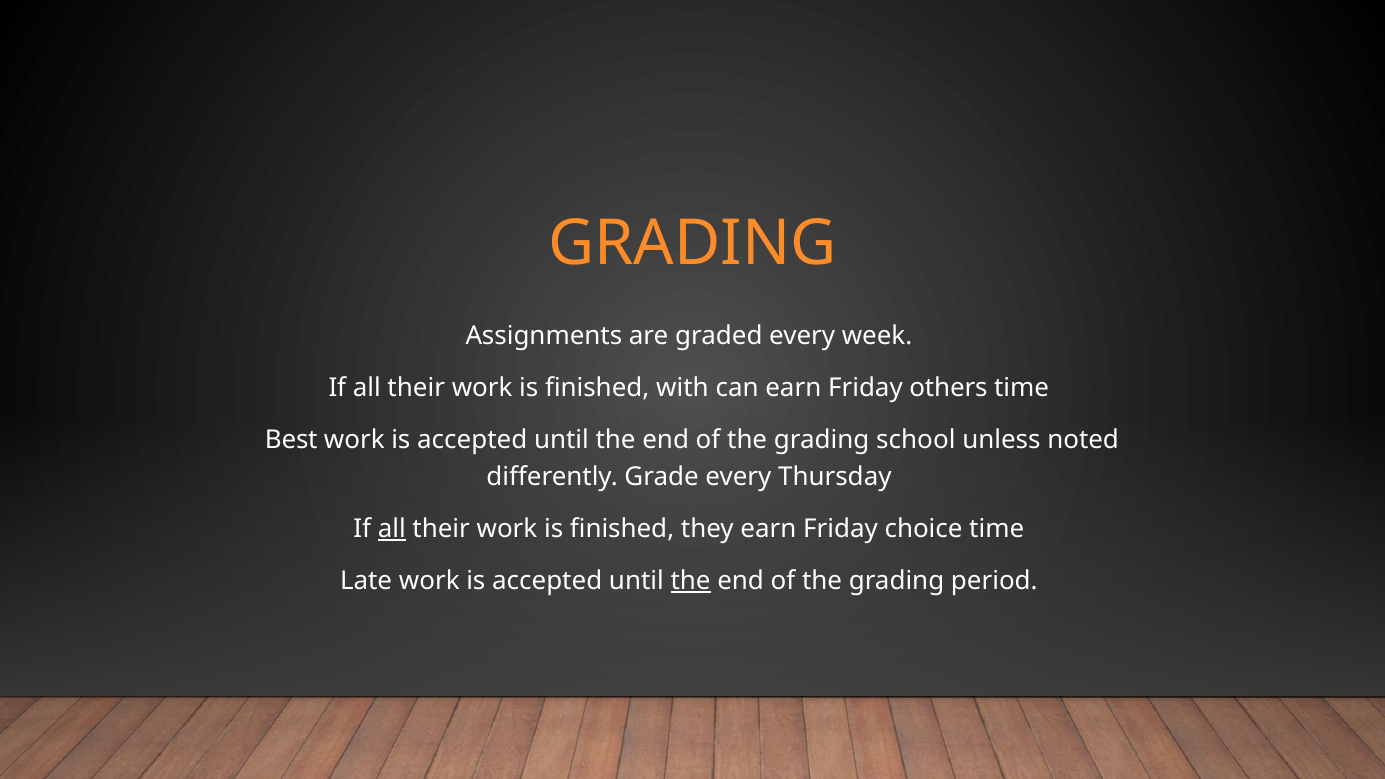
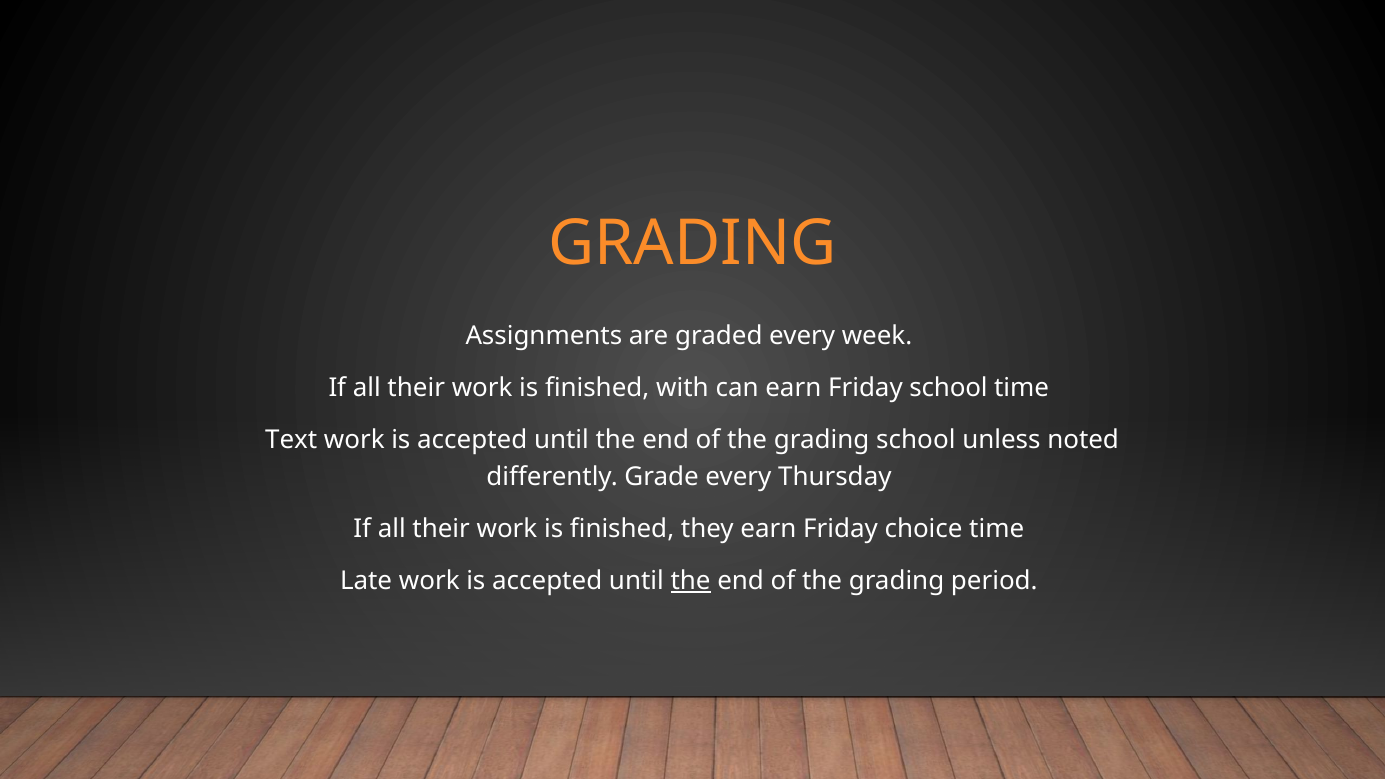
Friday others: others -> school (949, 388)
Best: Best -> Text (291, 440)
all underline: present -> none (392, 529)
